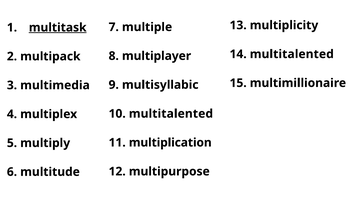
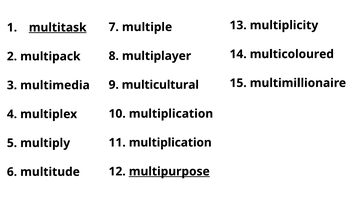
14 multitalented: multitalented -> multicoloured (292, 54)
multisyllabic: multisyllabic -> multicultural (160, 85)
10 multitalented: multitalented -> multiplication (171, 113)
multipurpose underline: none -> present (169, 171)
